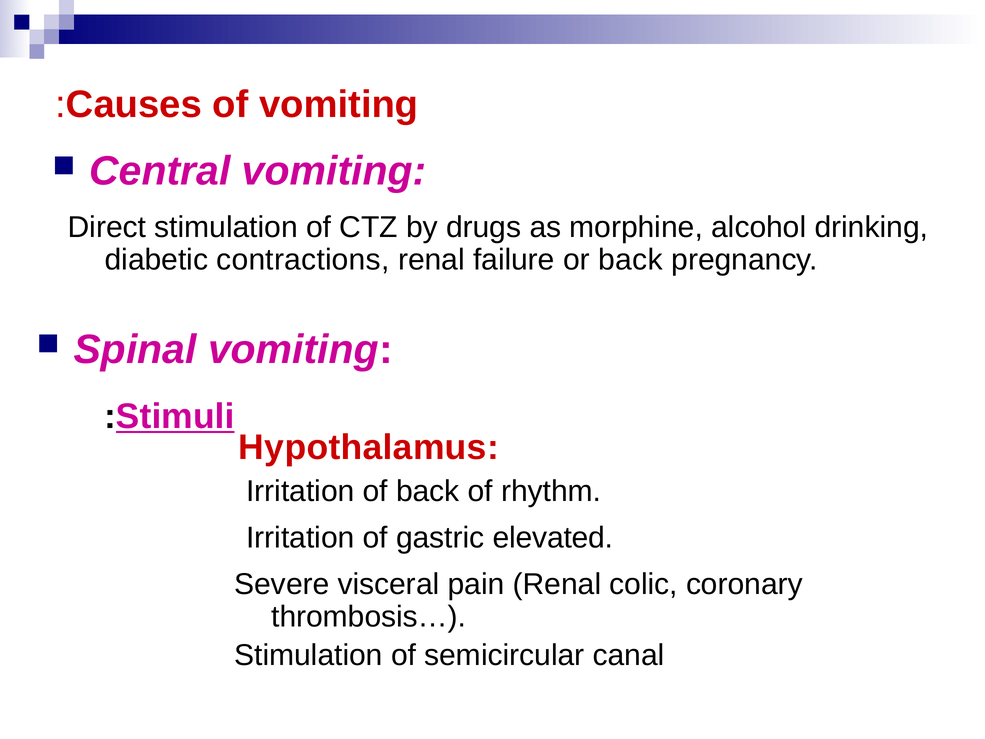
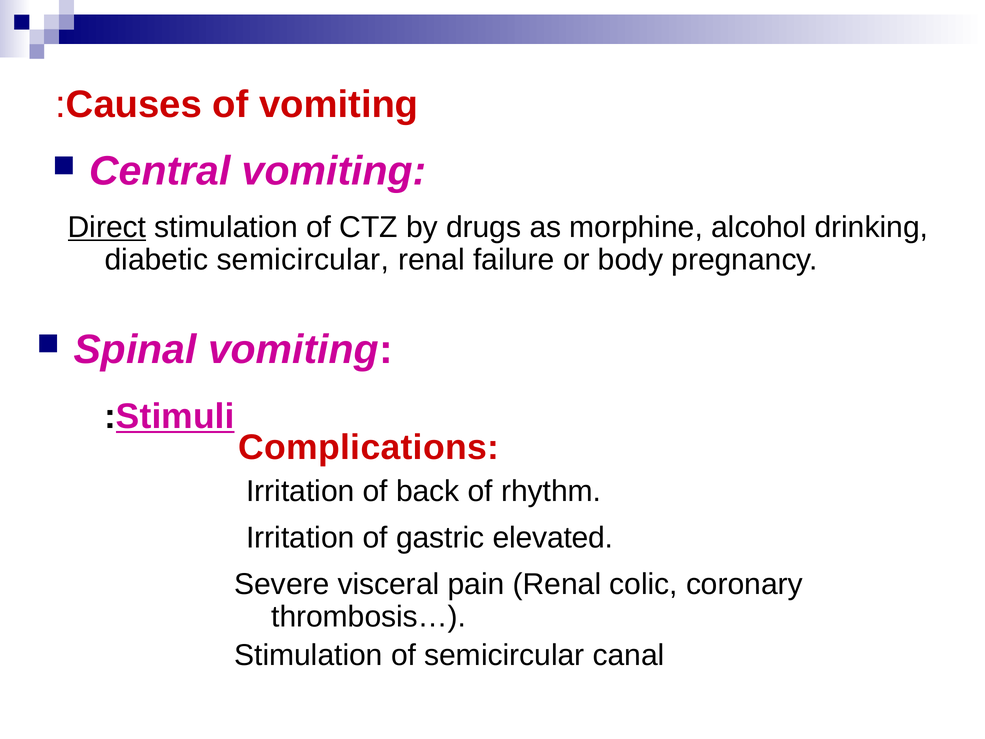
Direct underline: none -> present (107, 227)
diabetic contractions: contractions -> semicircular (303, 260)
or back: back -> body (631, 260)
Hypothalamus: Hypothalamus -> Complications (369, 448)
